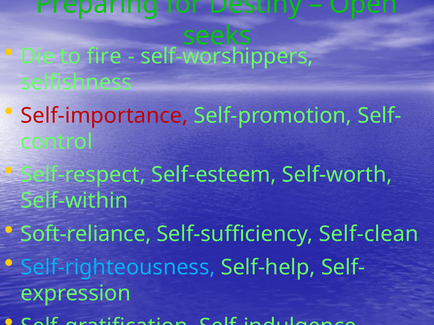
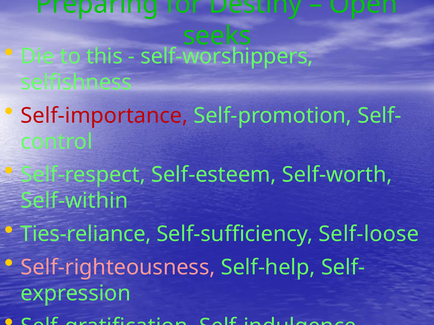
fire: fire -> this (104, 56)
Soft-reliance: Soft-reliance -> Ties-reliance (86, 234)
Self-clean: Self-clean -> Self-loose (369, 234)
Self-righteousness colour: light blue -> pink (118, 268)
